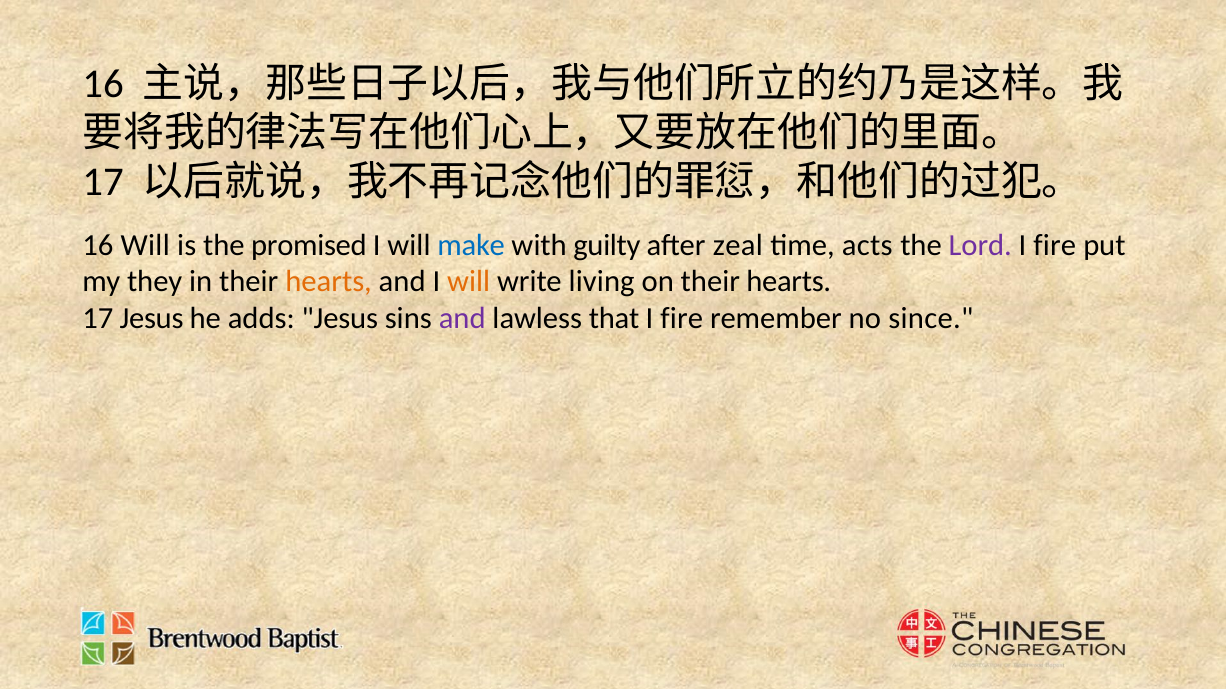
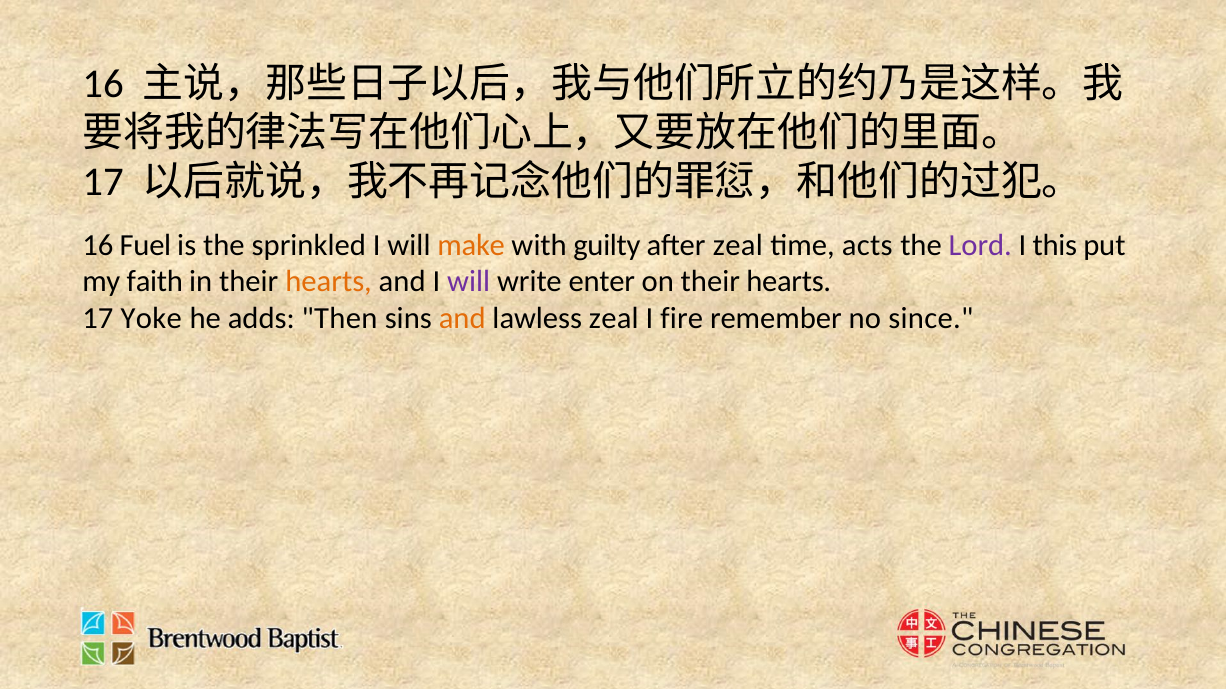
16 Will: Will -> Fuel (145, 245)
promised: promised -> sprinkled (309, 245)
make colour: blue -> orange (471, 245)
fire: fire -> this (1055, 245)
they: they -> faith (155, 282)
will colour: orange -> purple (469, 282)
living: living -> enter (602, 282)
17 Jesus: Jesus -> Yoke (151, 319)
adds Jesus: Jesus -> Then (340, 319)
and colour: purple -> orange (462, 319)
lawless that: that -> zeal (614, 319)
